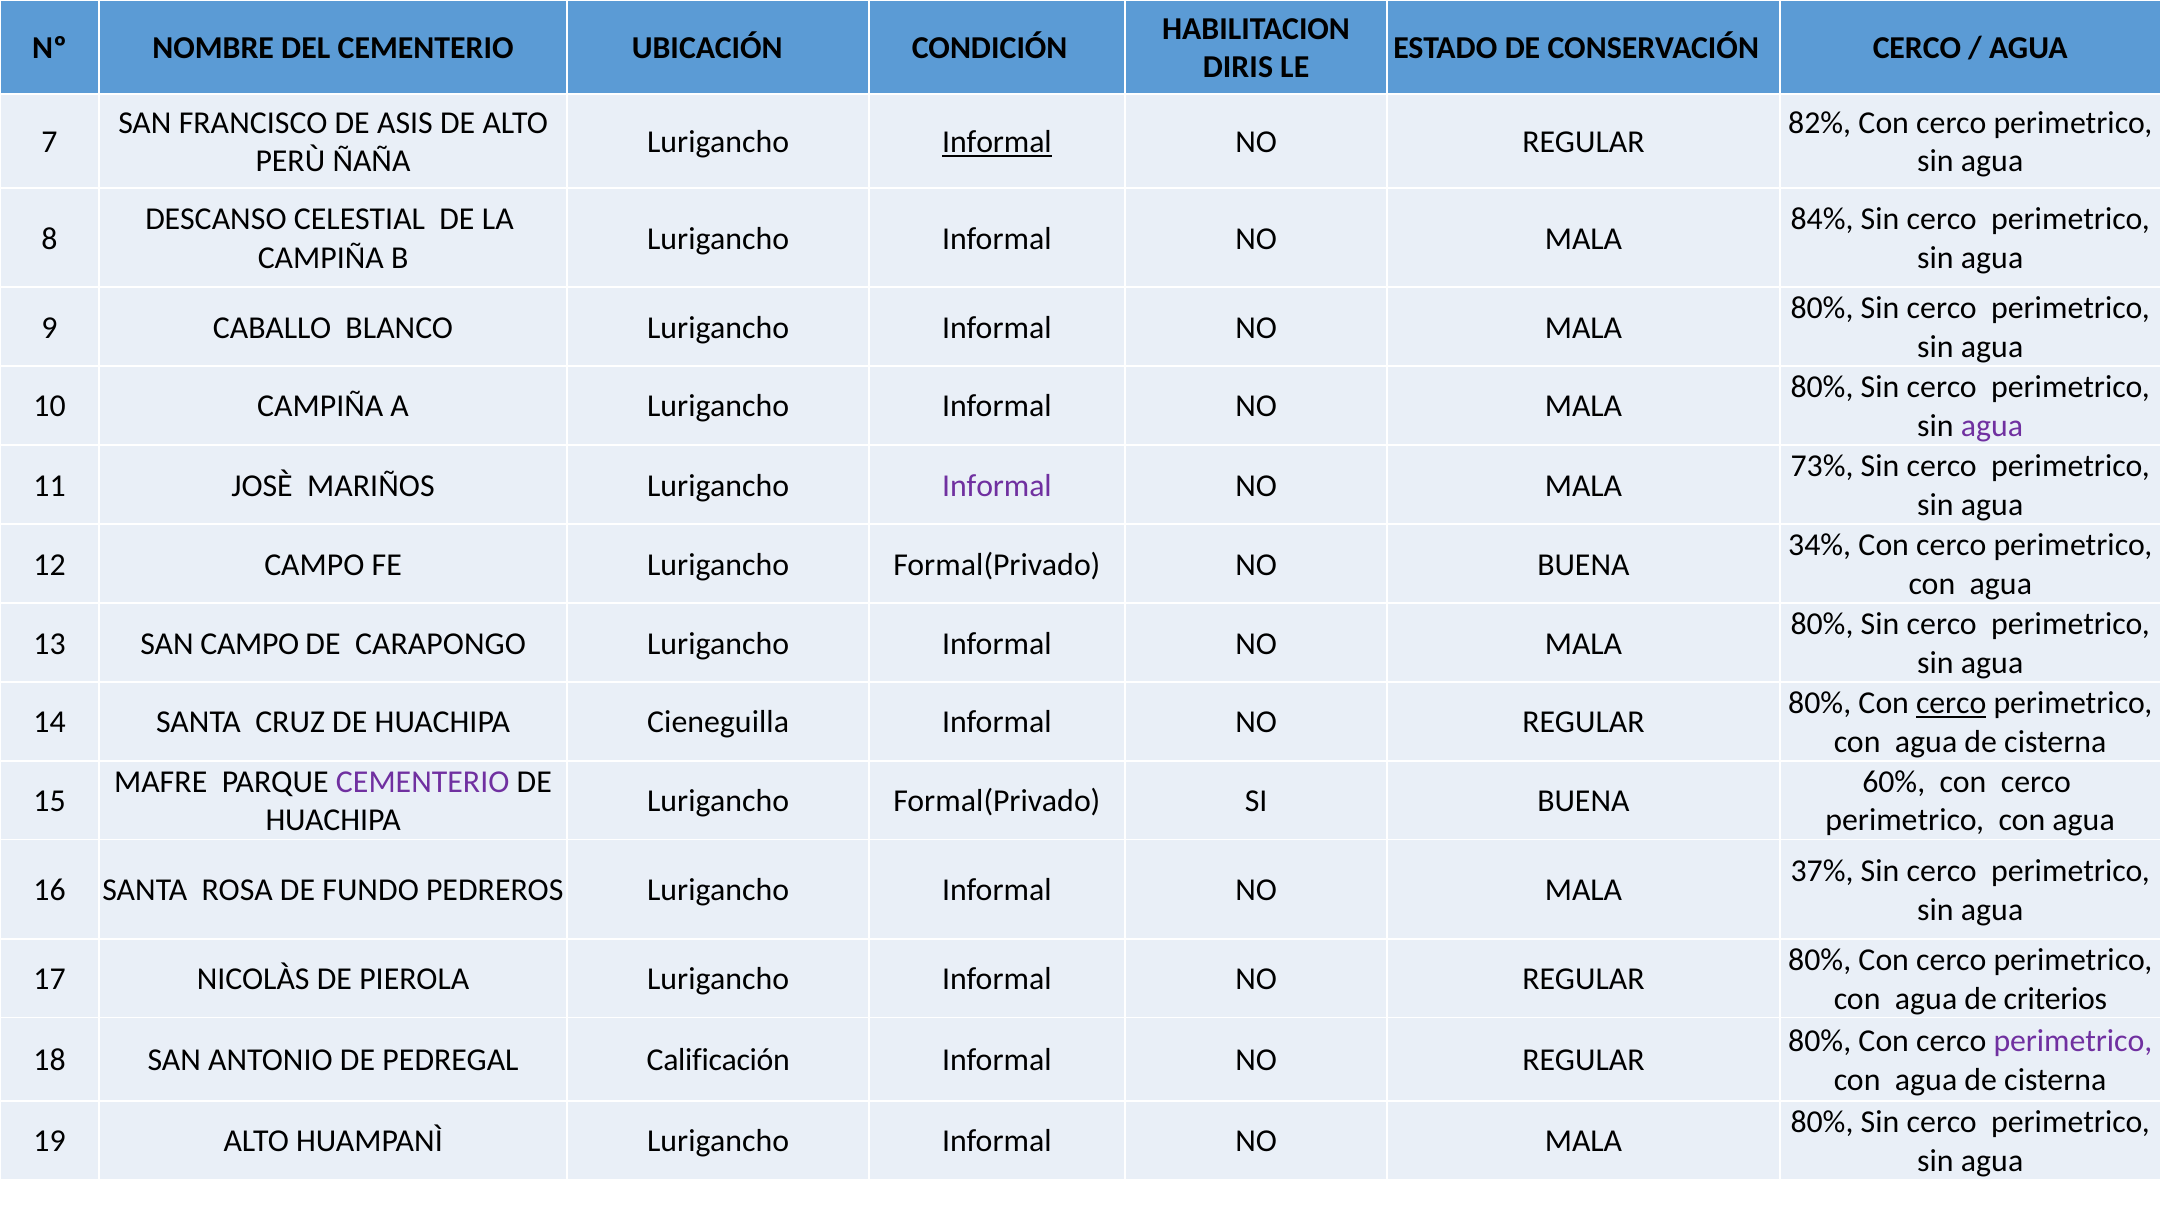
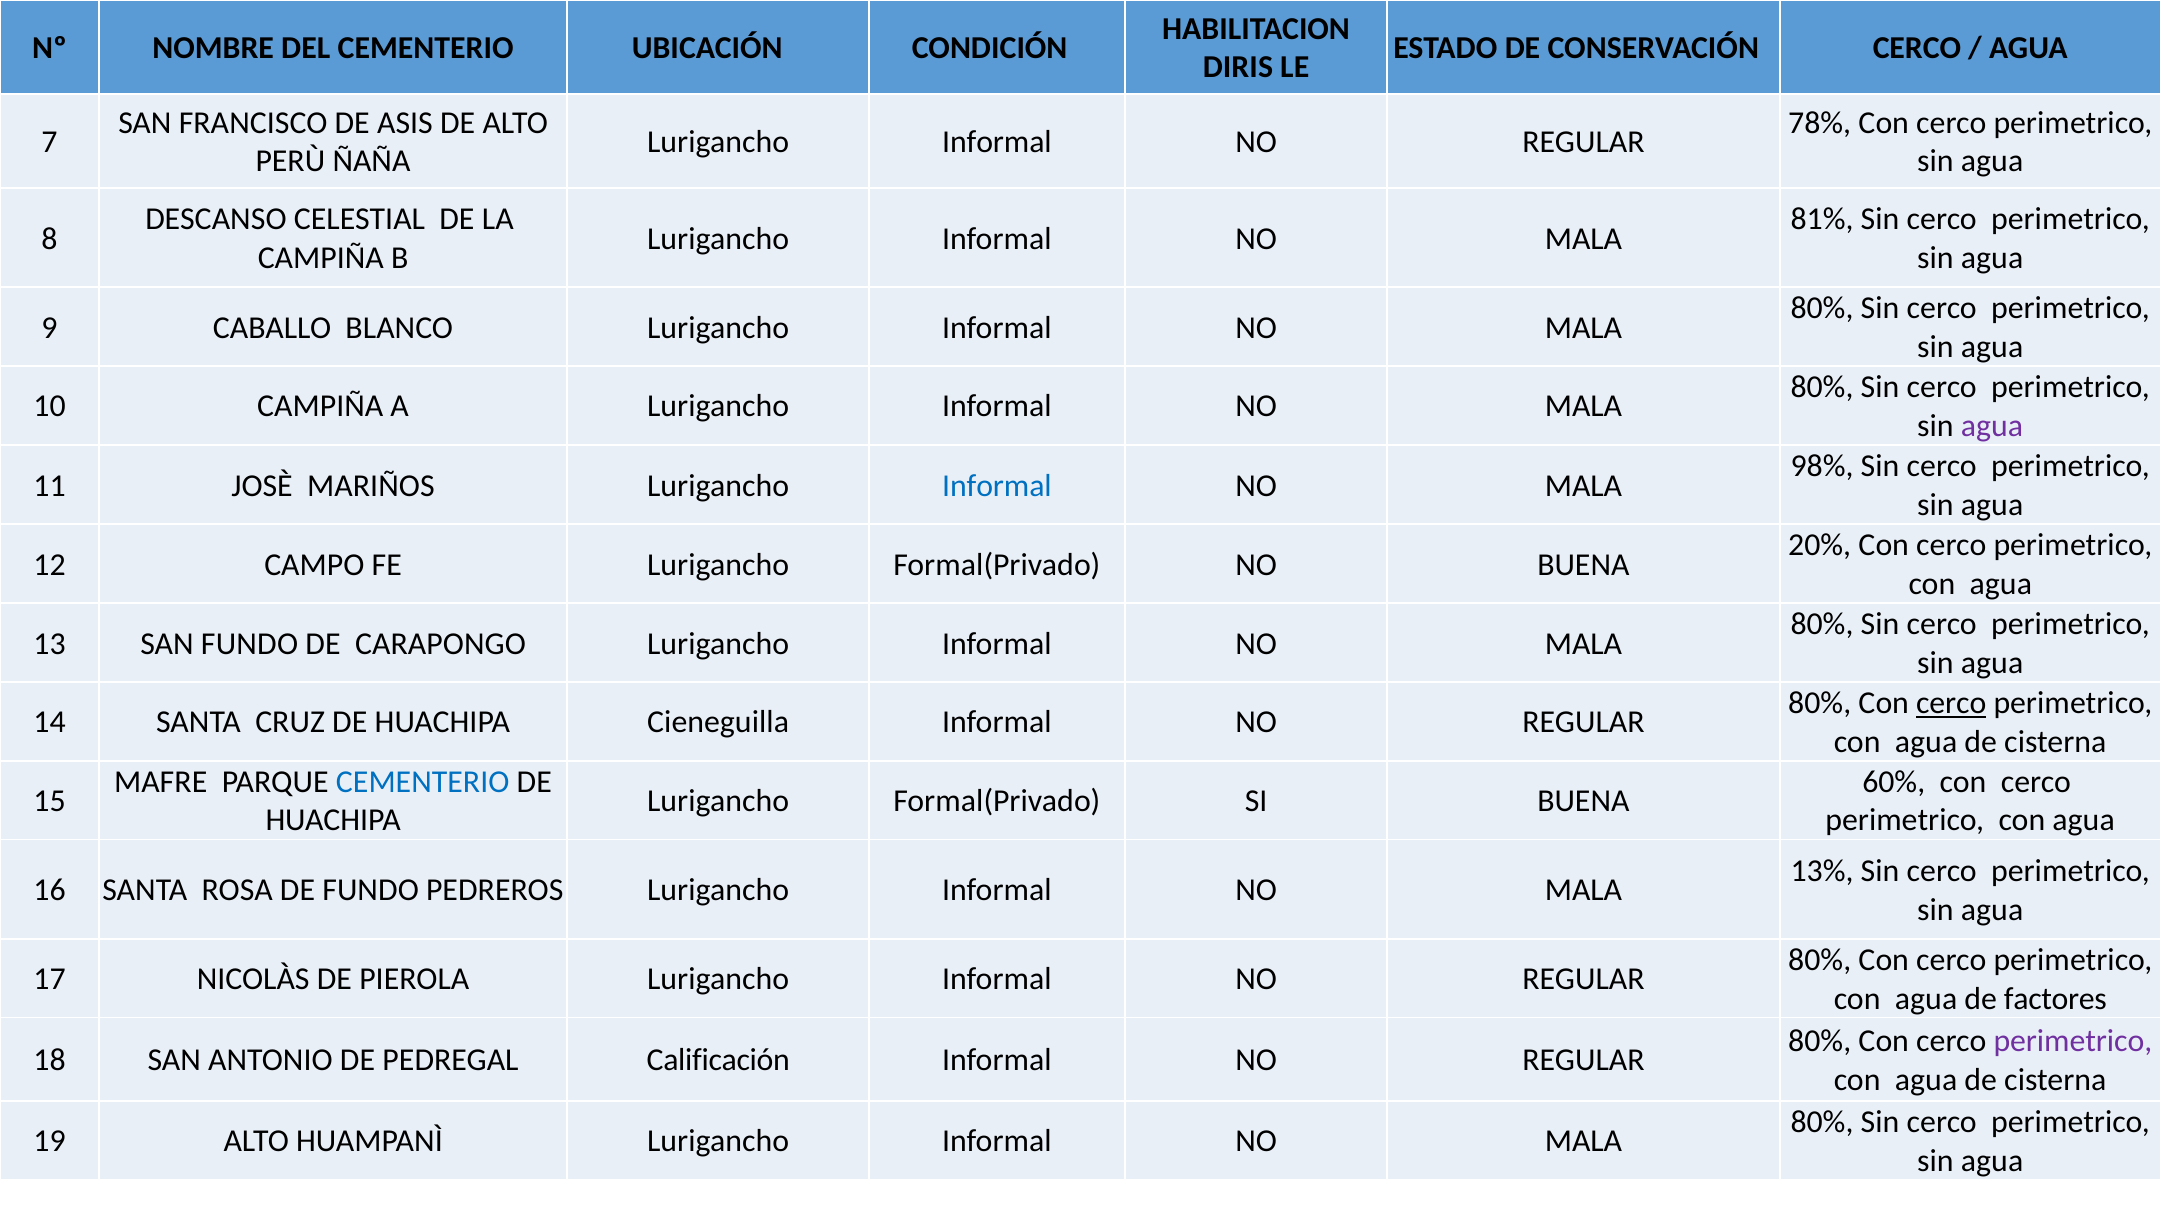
82%: 82% -> 78% (1820, 123)
Informal underline: present -> none (997, 142)
84%: 84% -> 81% (1822, 219)
73%: 73% -> 98% (1822, 466)
Informal colour: purple -> blue (997, 485)
34%: 34% -> 20% (1820, 545)
SAN CAMPO: CAMPO -> FUNDO (250, 644)
CEMENTERIO colour: purple -> blue (423, 782)
37%: 37% -> 13% (1822, 871)
criterios: criterios -> factores (2055, 998)
